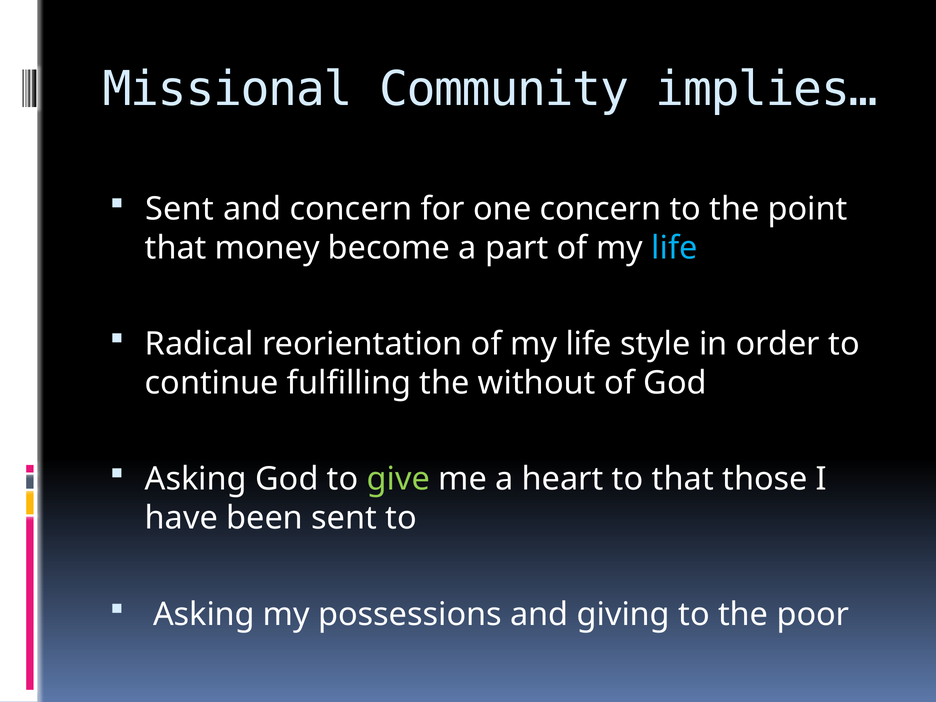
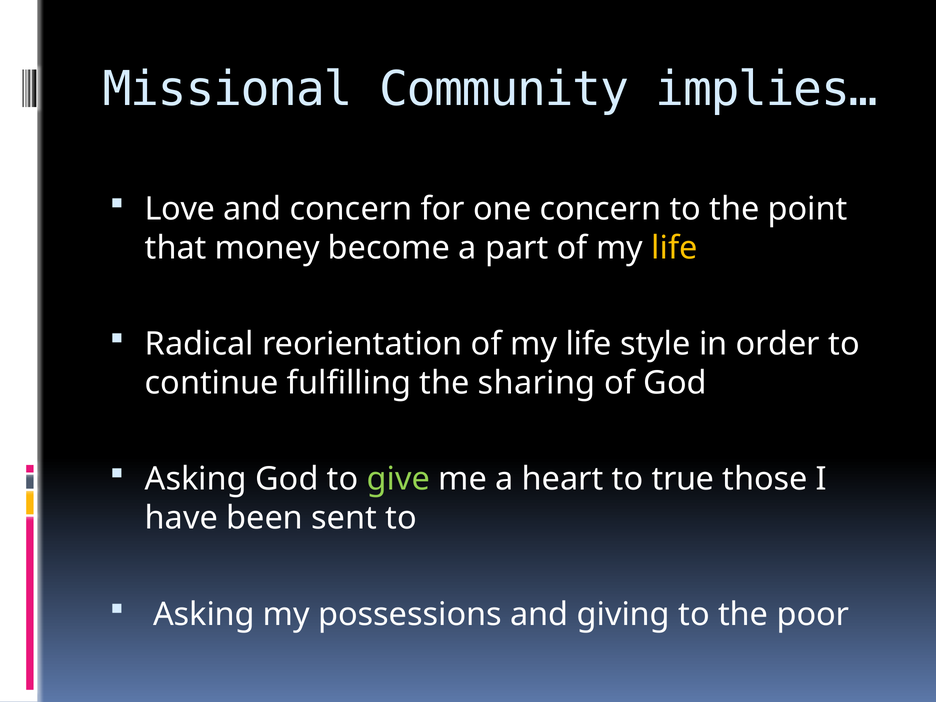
Sent: Sent -> Love (180, 209)
life colour: light blue -> yellow (674, 248)
without: without -> sharing (537, 383)
to that: that -> true (683, 479)
